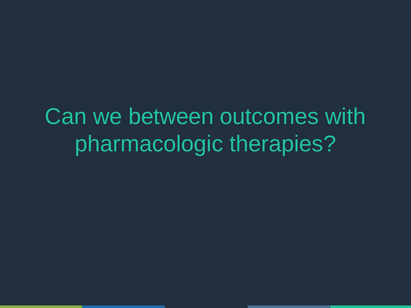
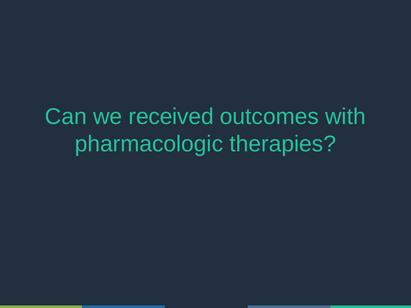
between: between -> received (171, 117)
